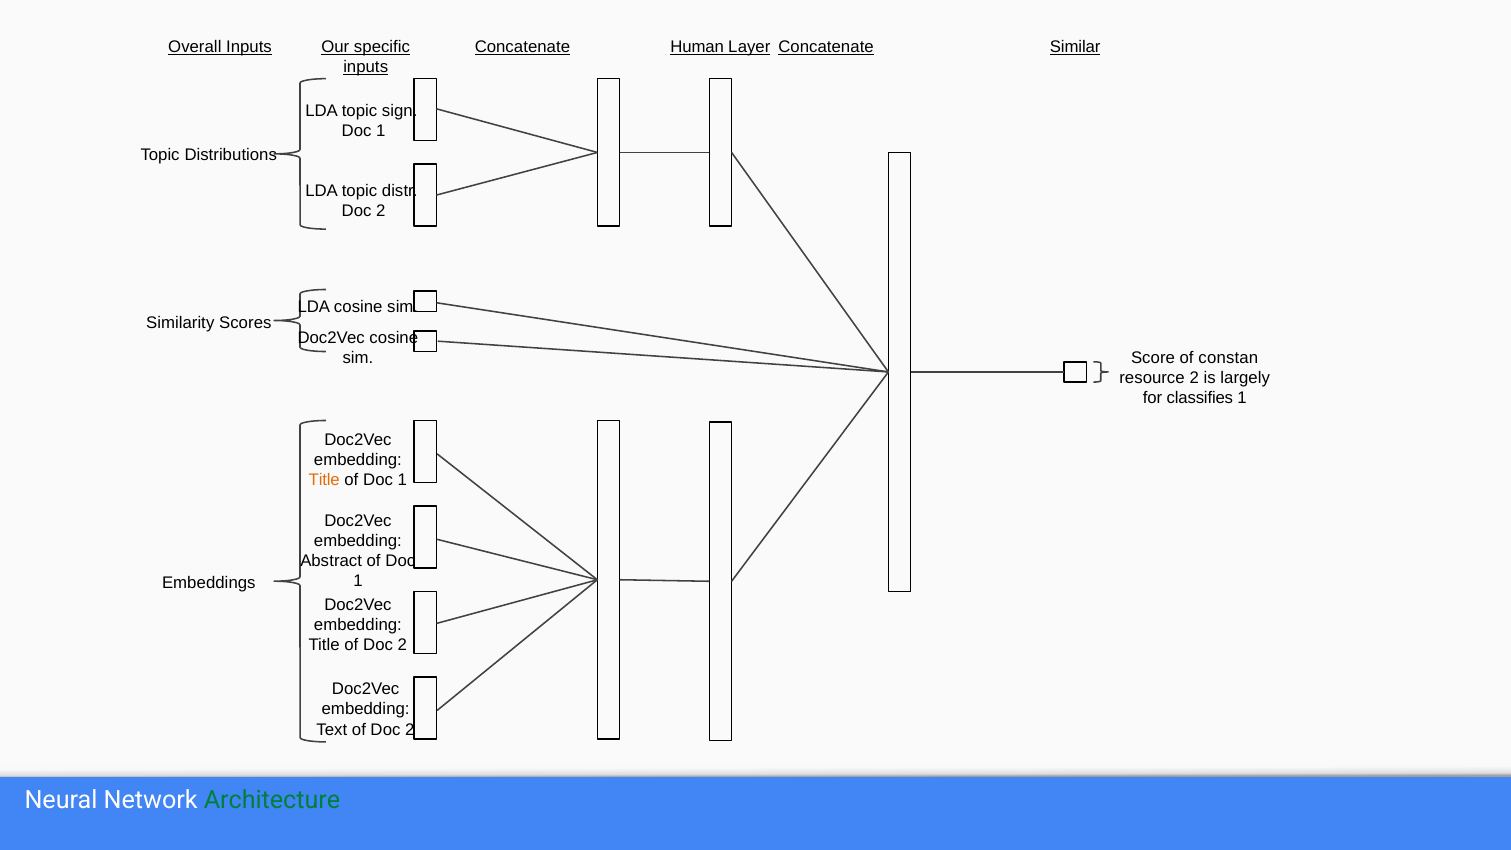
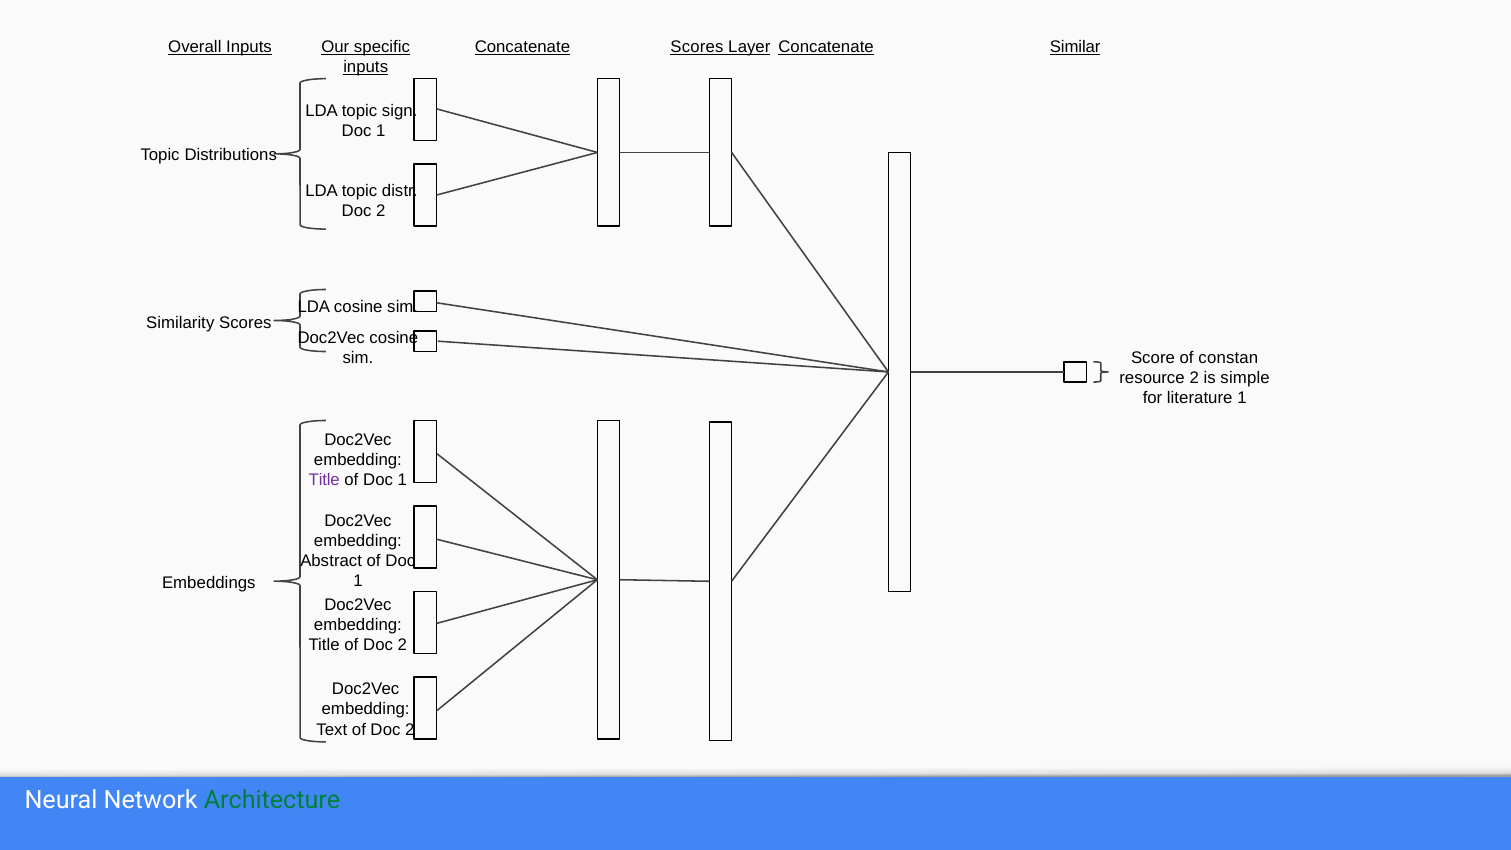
Concatenate Human: Human -> Scores (697, 47)
largely: largely -> simple (1245, 378)
classifies: classifies -> literature (1200, 398)
Title colour: orange -> purple (324, 480)
